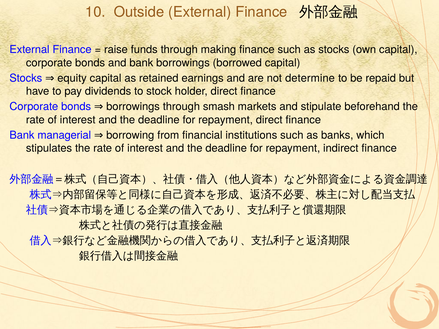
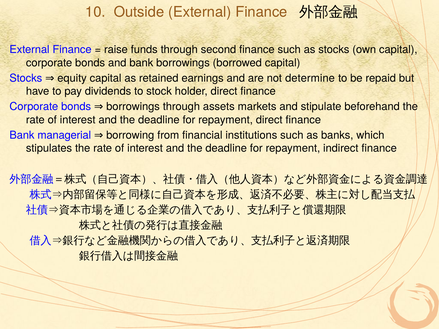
making: making -> second (218, 50)
smash: smash -> assets (219, 107)
